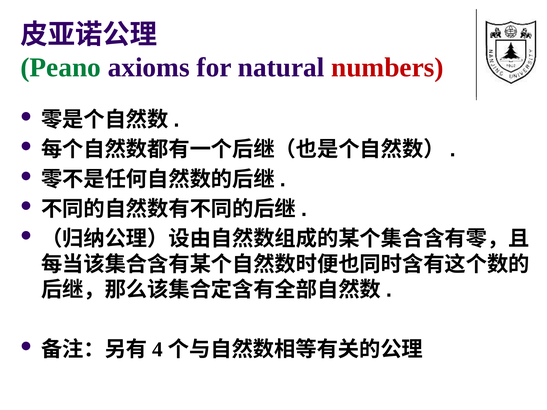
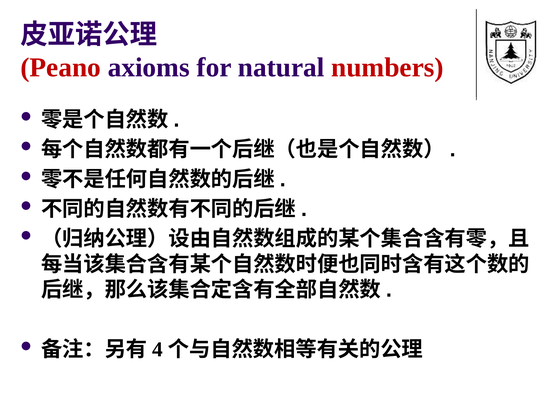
Peano colour: green -> red (61, 68)
